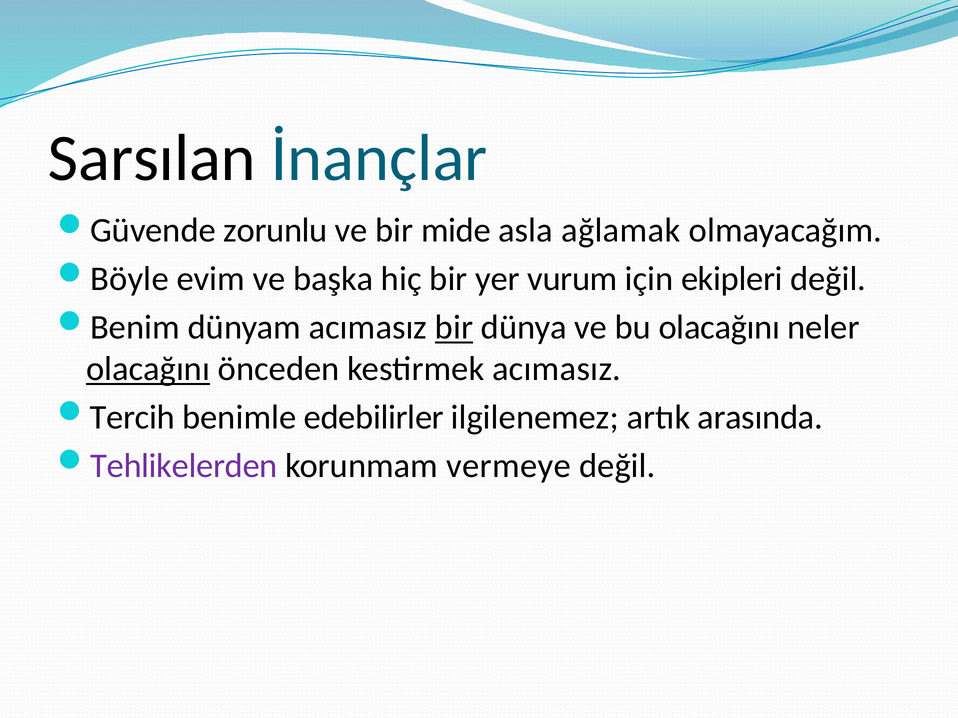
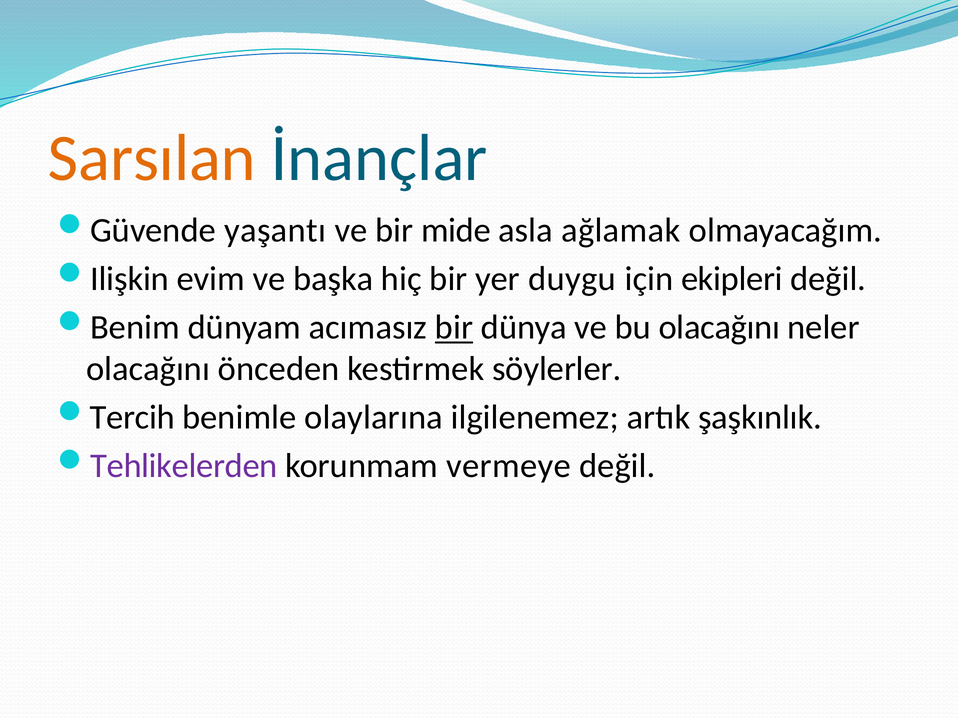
Sarsılan colour: black -> orange (152, 158)
zorunlu: zorunlu -> yaşantı (275, 231)
Böyle: Böyle -> Ilişkin (130, 279)
vurum: vurum -> duygu (572, 279)
olacağını underline: present -> none (148, 369)
kestirmek acımasız: acımasız -> söylerler (557, 369)
edebilirler: edebilirler -> olaylarına (374, 418)
arasında: arasında -> şaşkınlık (760, 418)
